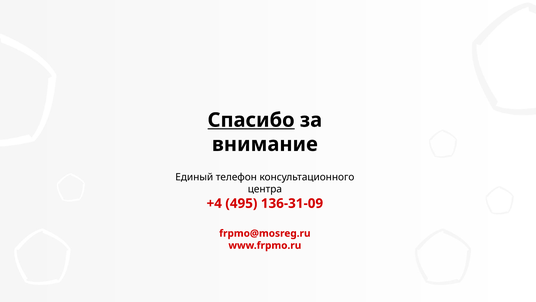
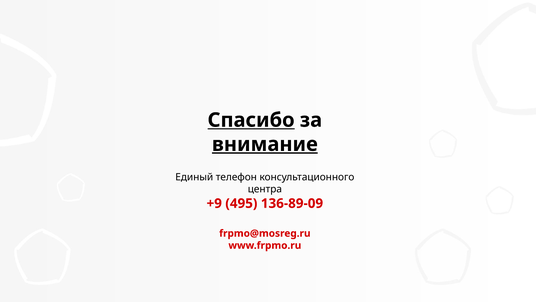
внимание underline: none -> present (265, 144)
+4: +4 -> +9 (214, 203)
136-31-09: 136-31-09 -> 136-89-09 (292, 203)
